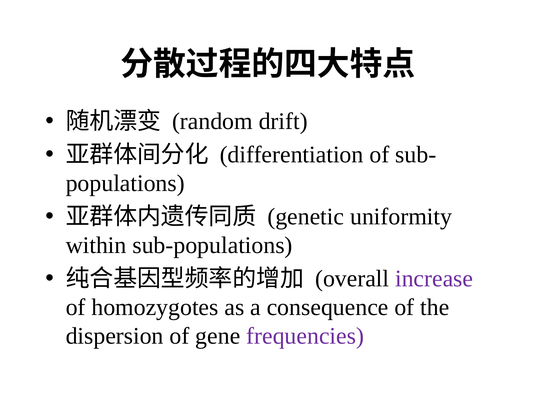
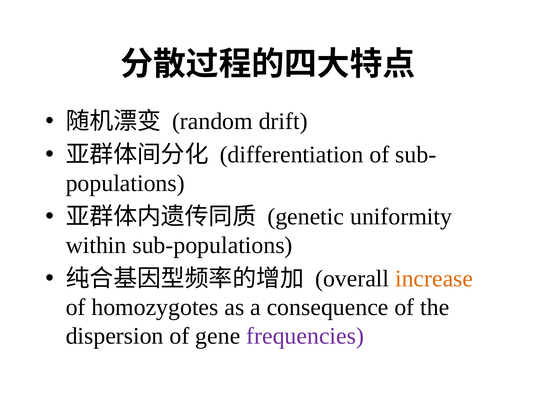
increase colour: purple -> orange (434, 279)
